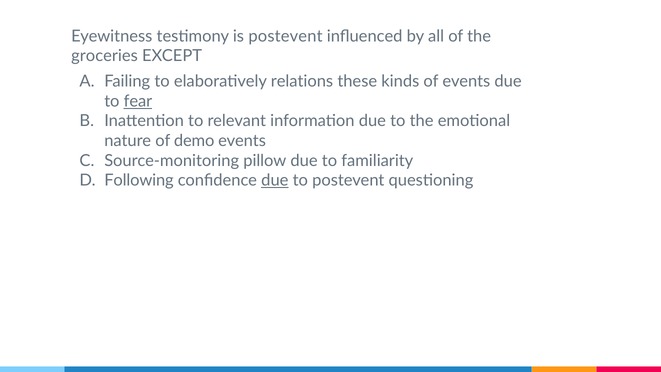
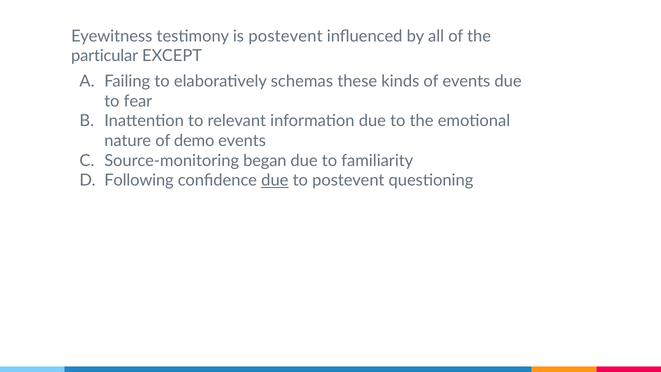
groceries: groceries -> particular (105, 56)
relations: relations -> schemas (302, 81)
fear underline: present -> none (138, 101)
pillow: pillow -> began (265, 161)
